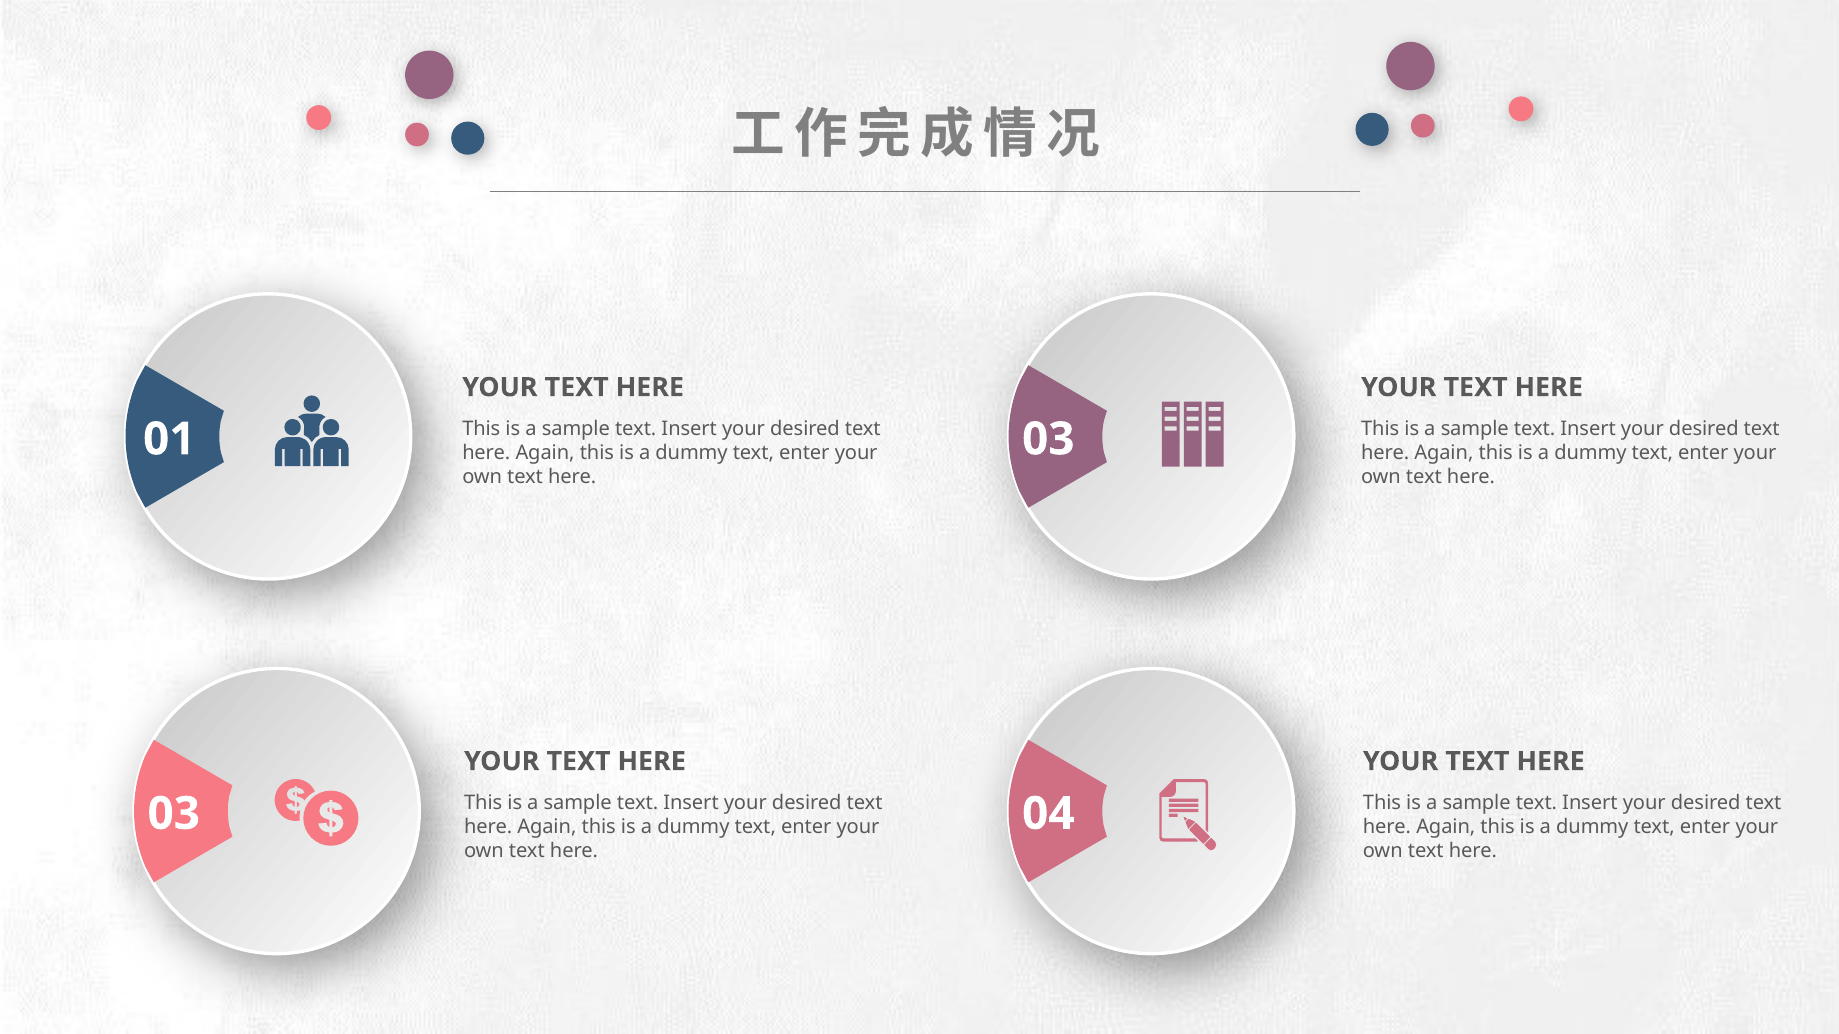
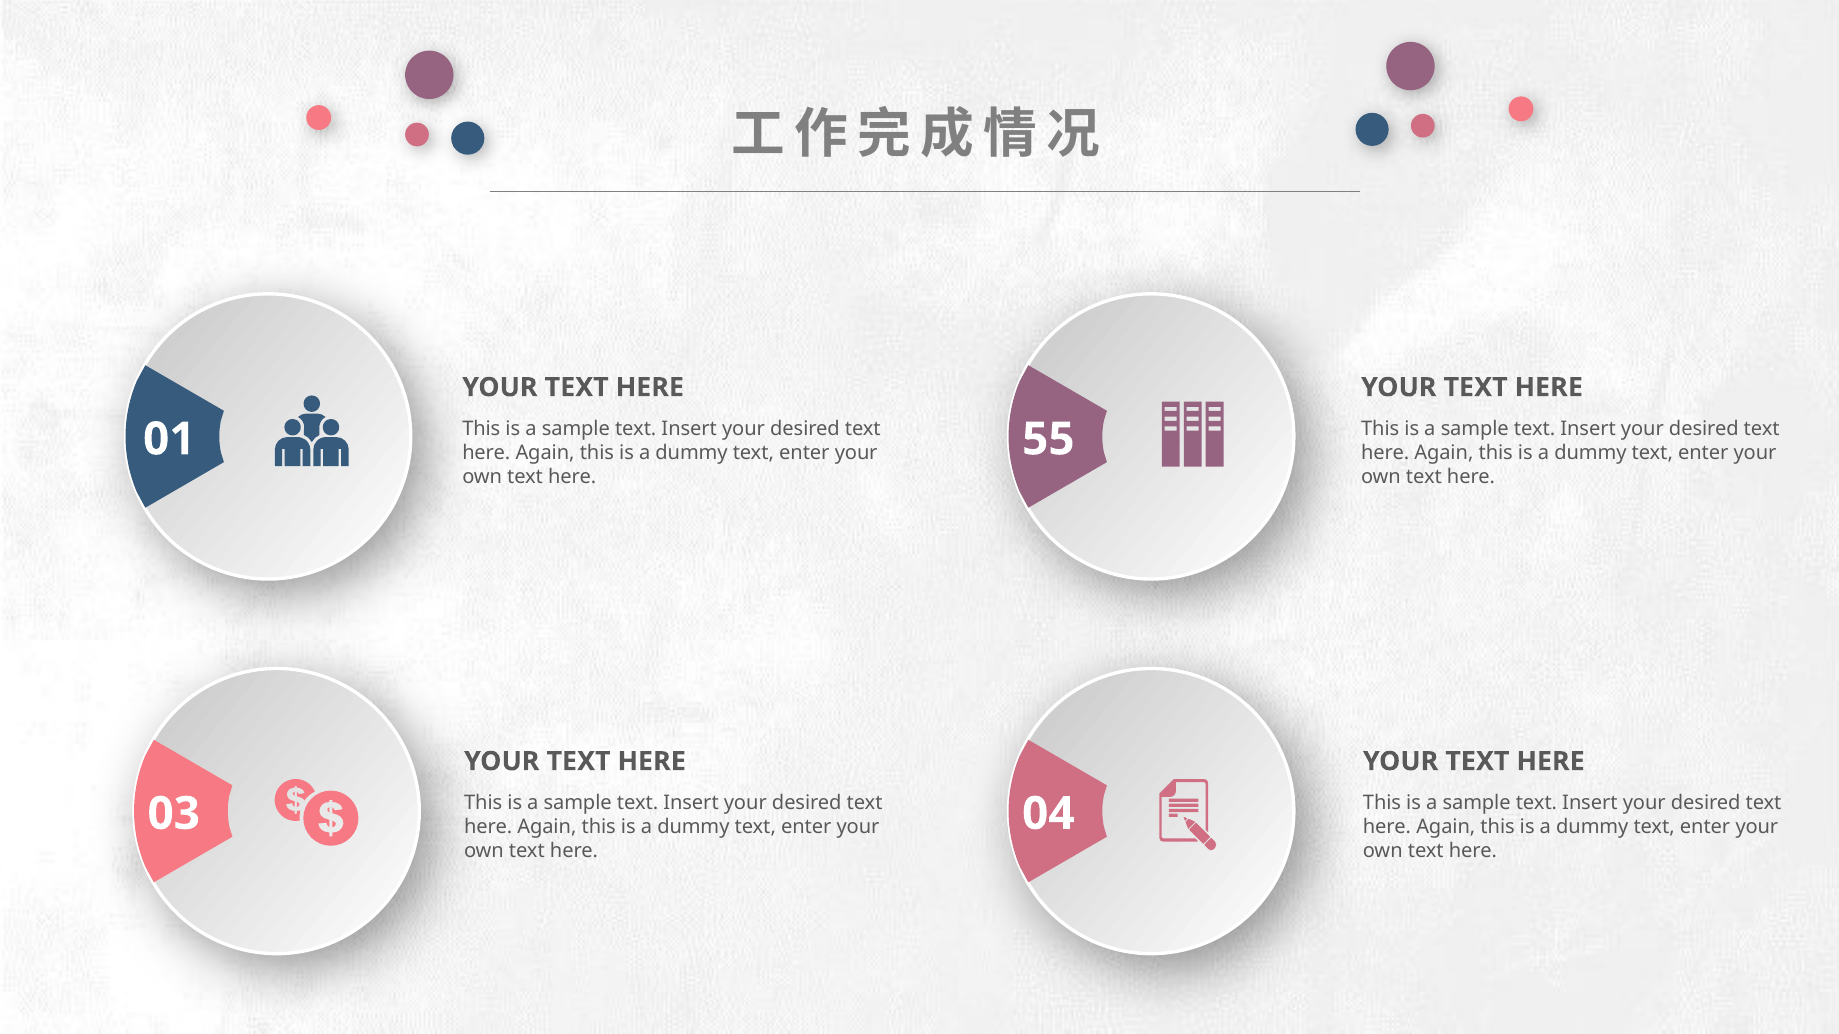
01 03: 03 -> 55 (1048, 439)
